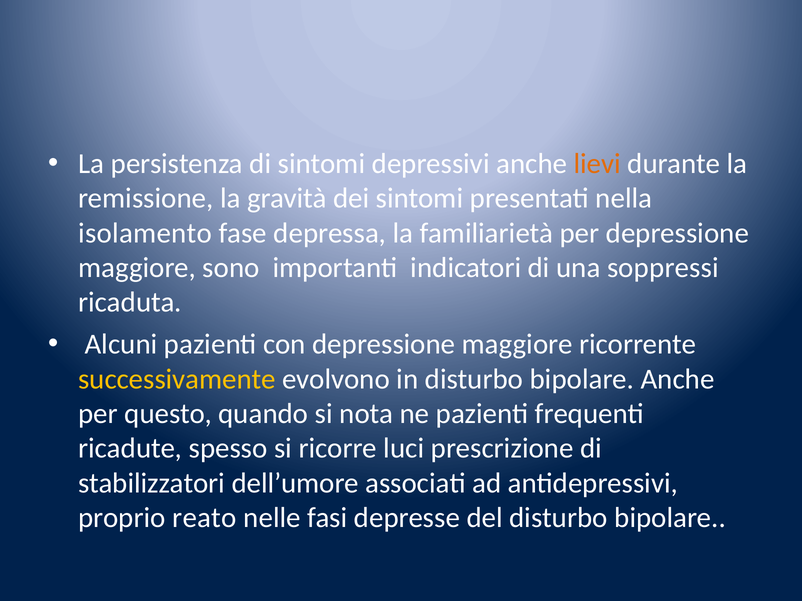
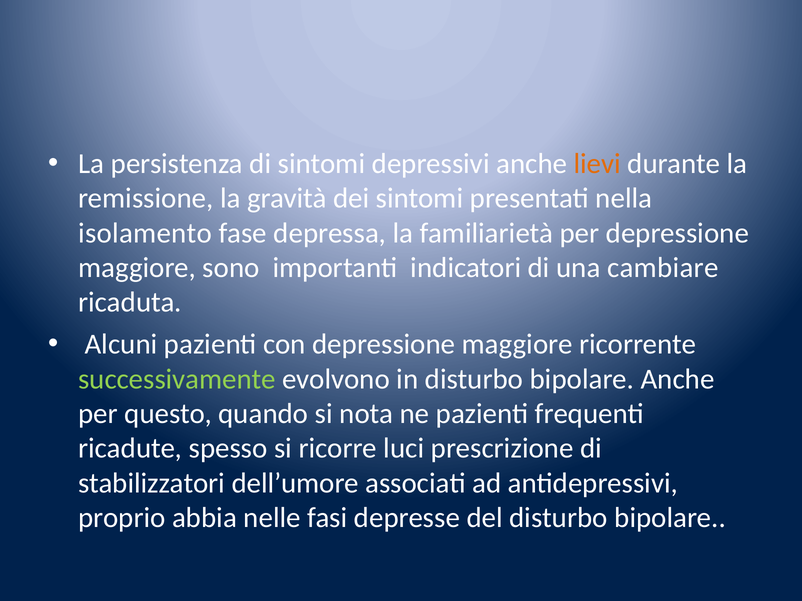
soppressi: soppressi -> cambiare (663, 268)
successivamente colour: yellow -> light green (177, 379)
reato: reato -> abbia (205, 518)
